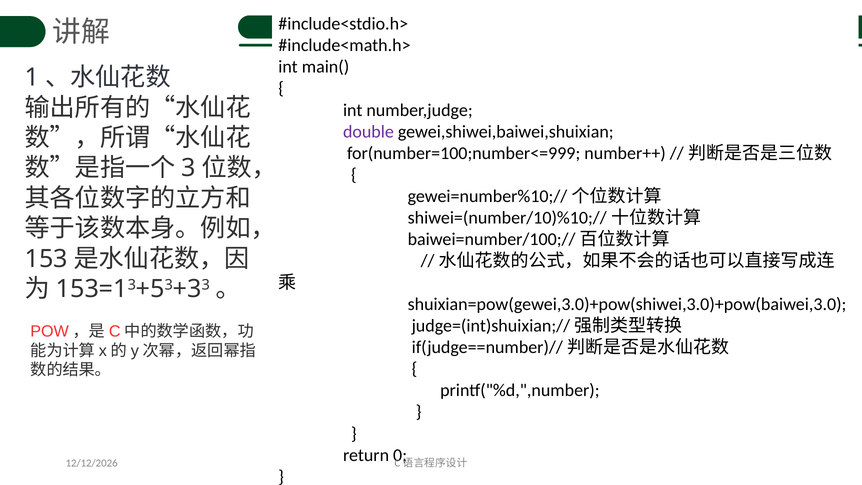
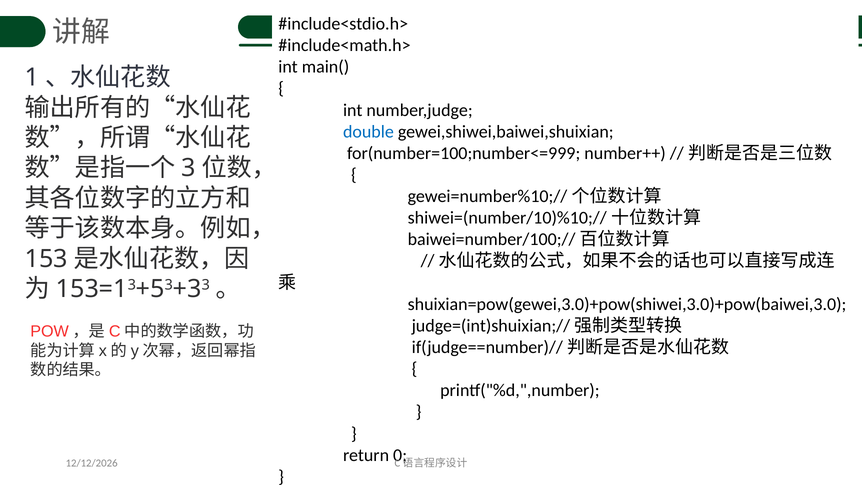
double colour: purple -> blue (368, 132)
